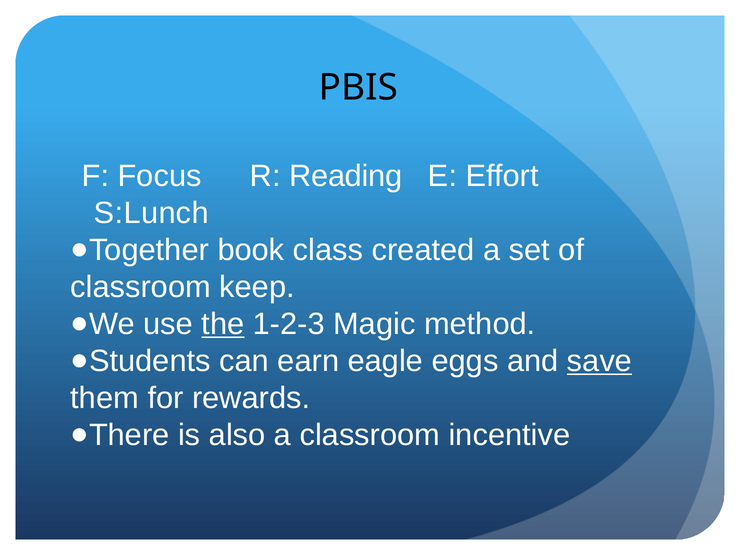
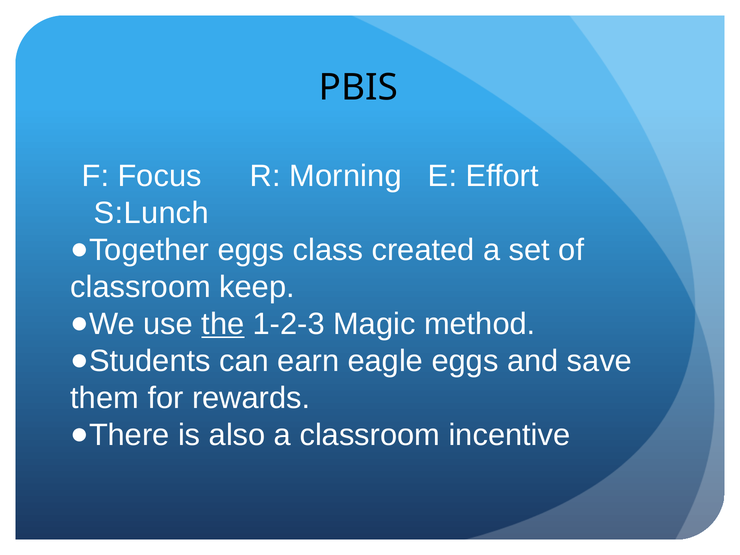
Reading: Reading -> Morning (346, 176)
book: book -> eggs (251, 250)
save underline: present -> none (600, 361)
